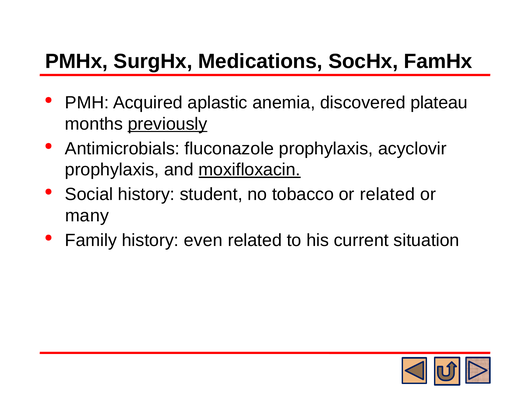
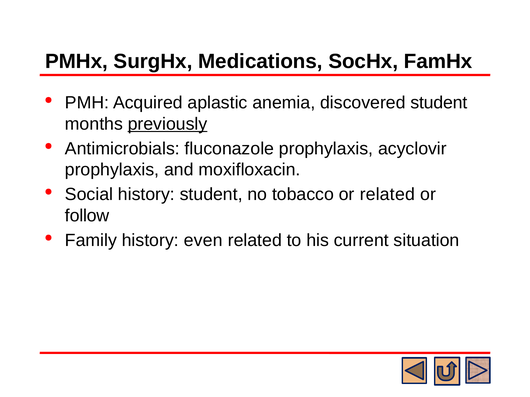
discovered plateau: plateau -> student (439, 103)
moxifloxacin underline: present -> none (250, 170)
many: many -> follow (87, 216)
